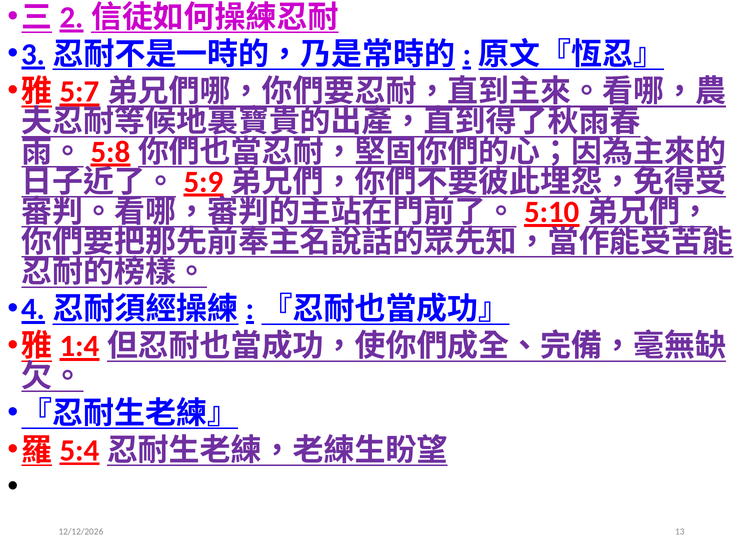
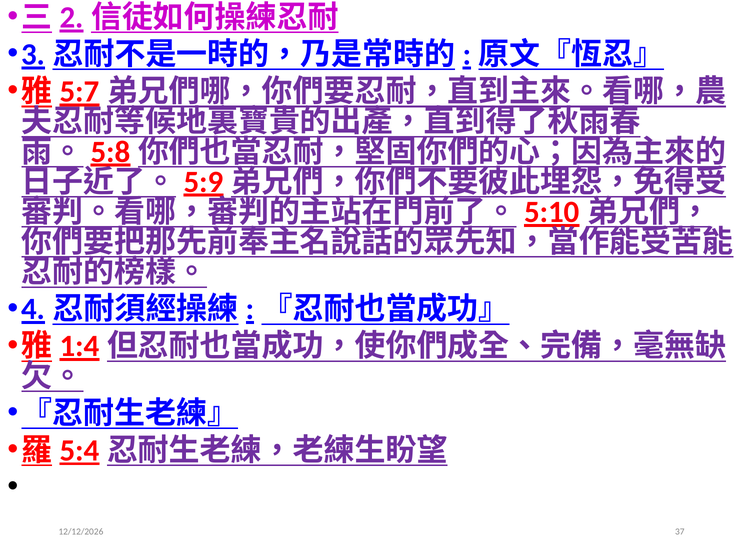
13: 13 -> 37 (680, 532)
